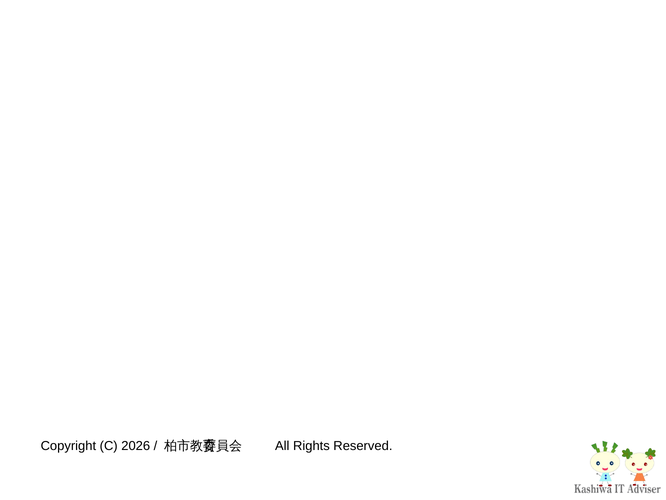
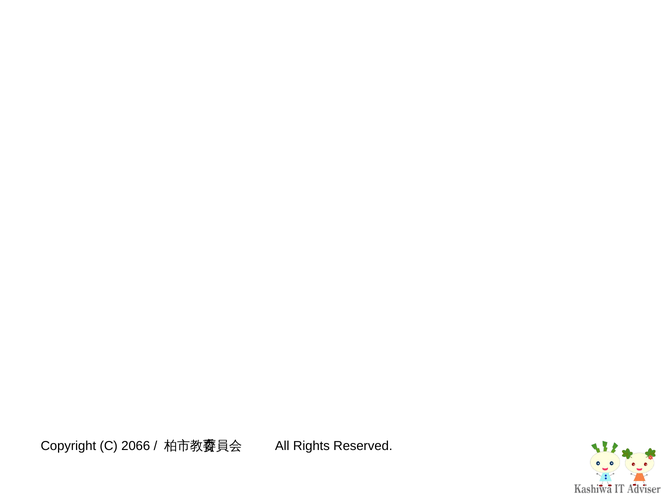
2026: 2026 -> 2066 (136, 445)
